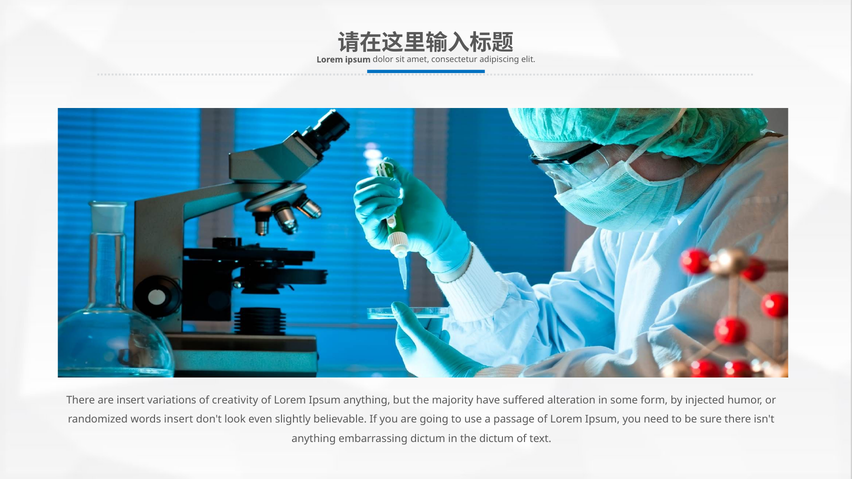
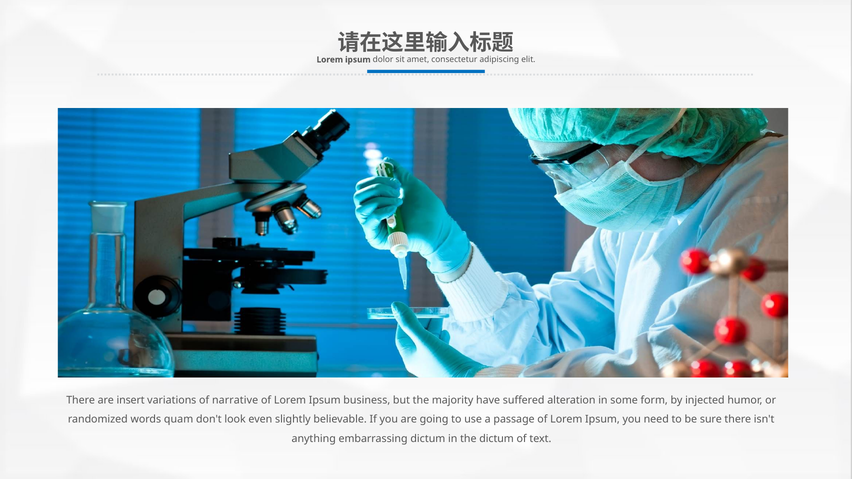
creativity: creativity -> narrative (235, 400)
Ipsum anything: anything -> business (367, 400)
words insert: insert -> quam (179, 420)
